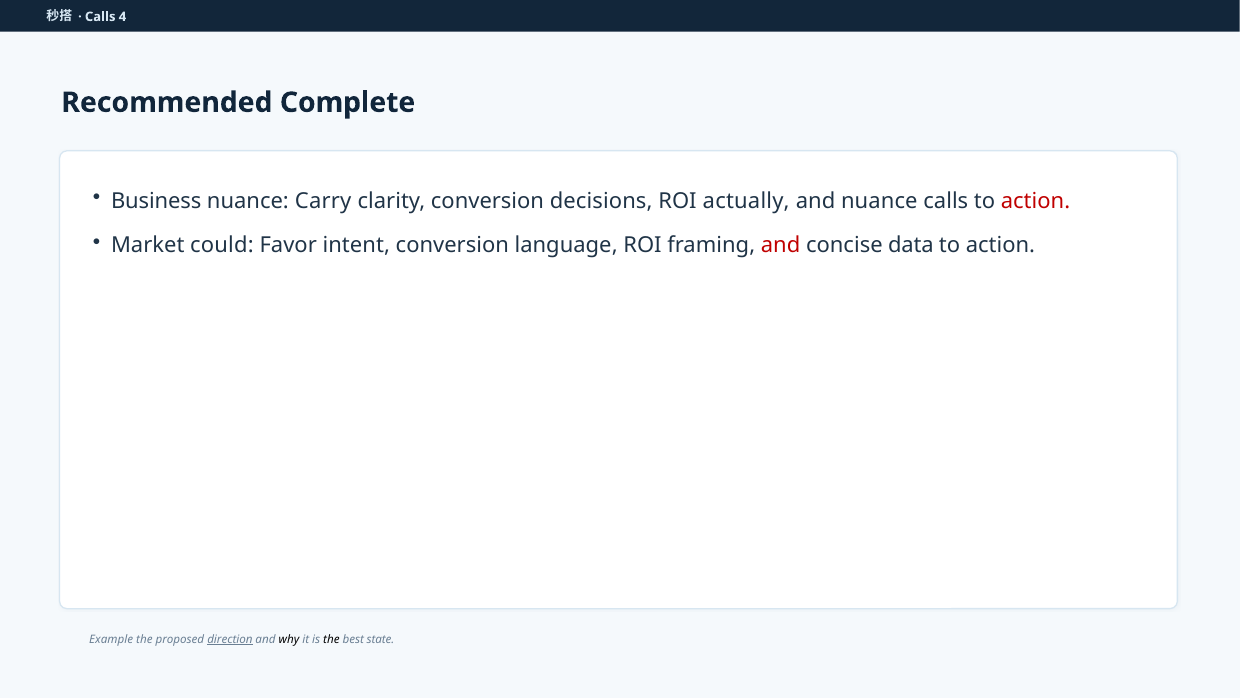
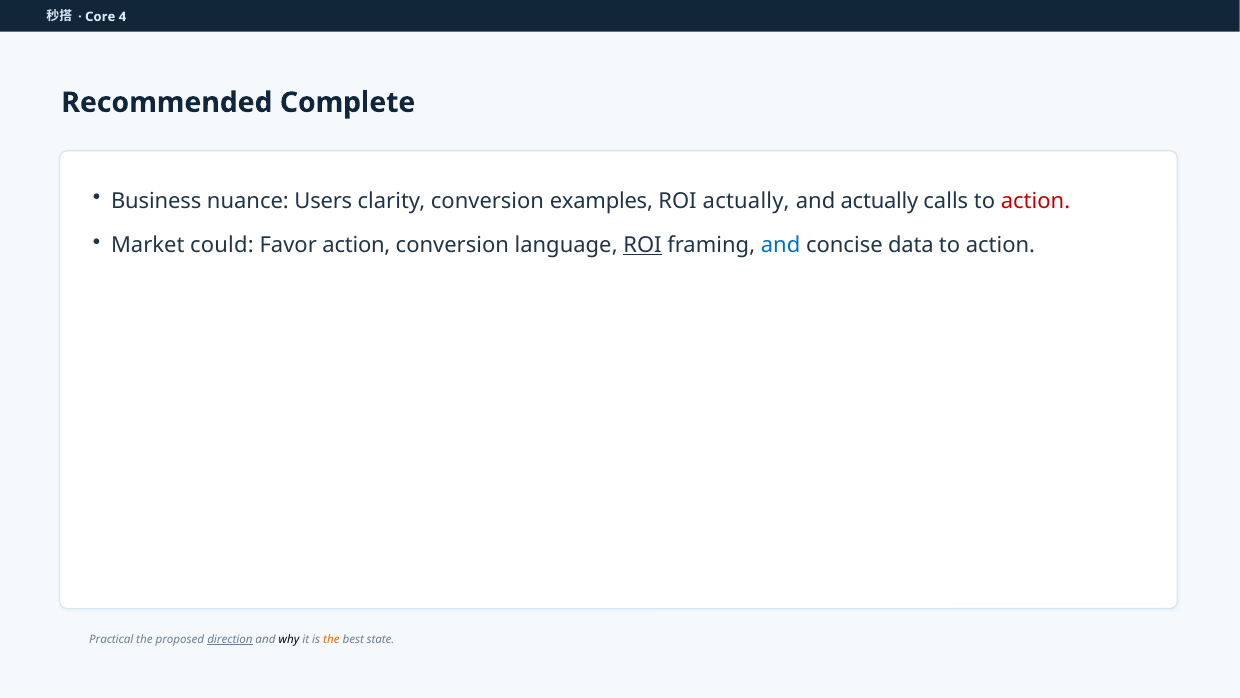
Calls: Calls -> Core (100, 17)
Carry: Carry -> Users (323, 201)
decisions: decisions -> examples (601, 201)
and nuance: nuance -> actually (879, 201)
Favor intent: intent -> action (356, 245)
ROI underline: none -> present (643, 245)
and colour: red -> blue (781, 245)
Example: Example -> Practical (111, 639)
the colour: black -> orange (331, 639)
